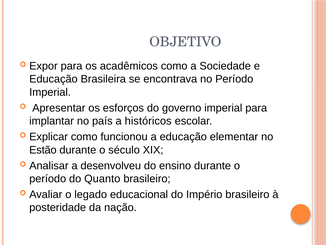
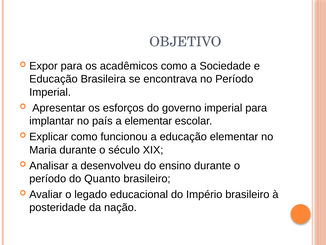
a históricos: históricos -> elementar (148, 121)
Estão: Estão -> Maria (43, 150)
